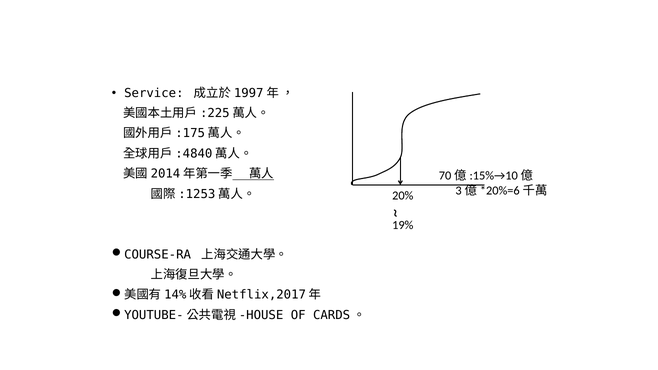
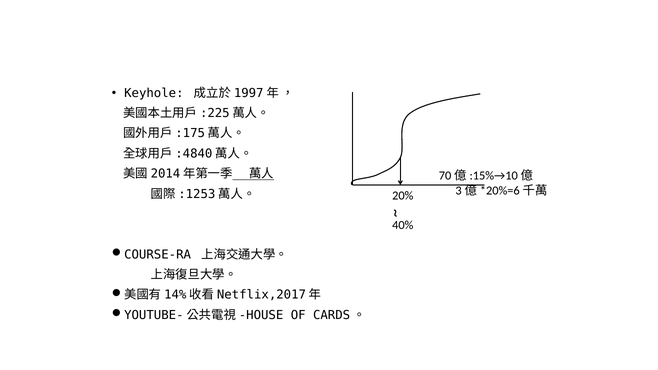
Service: Service -> Keyhole (154, 93)
19%: 19% -> 40% (403, 225)
